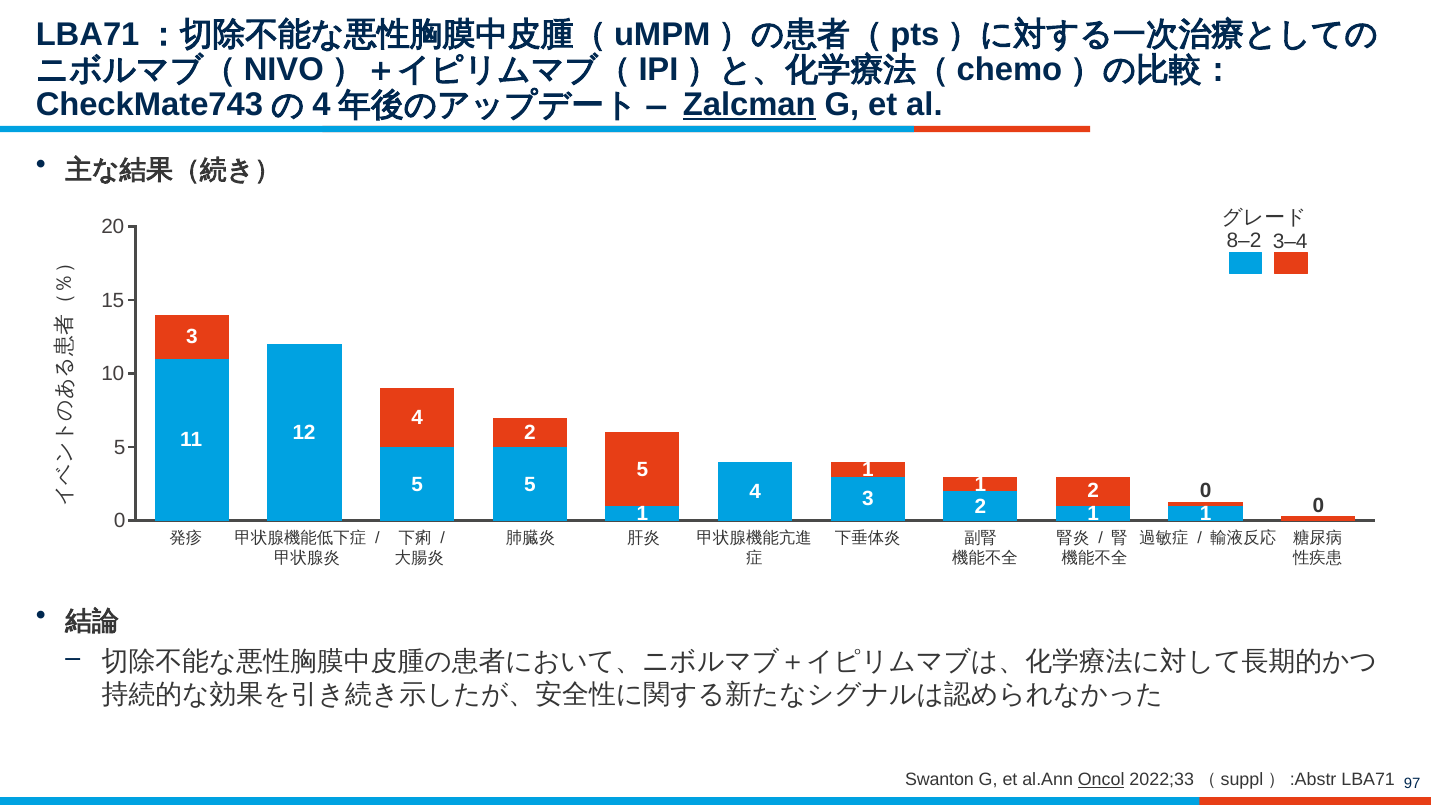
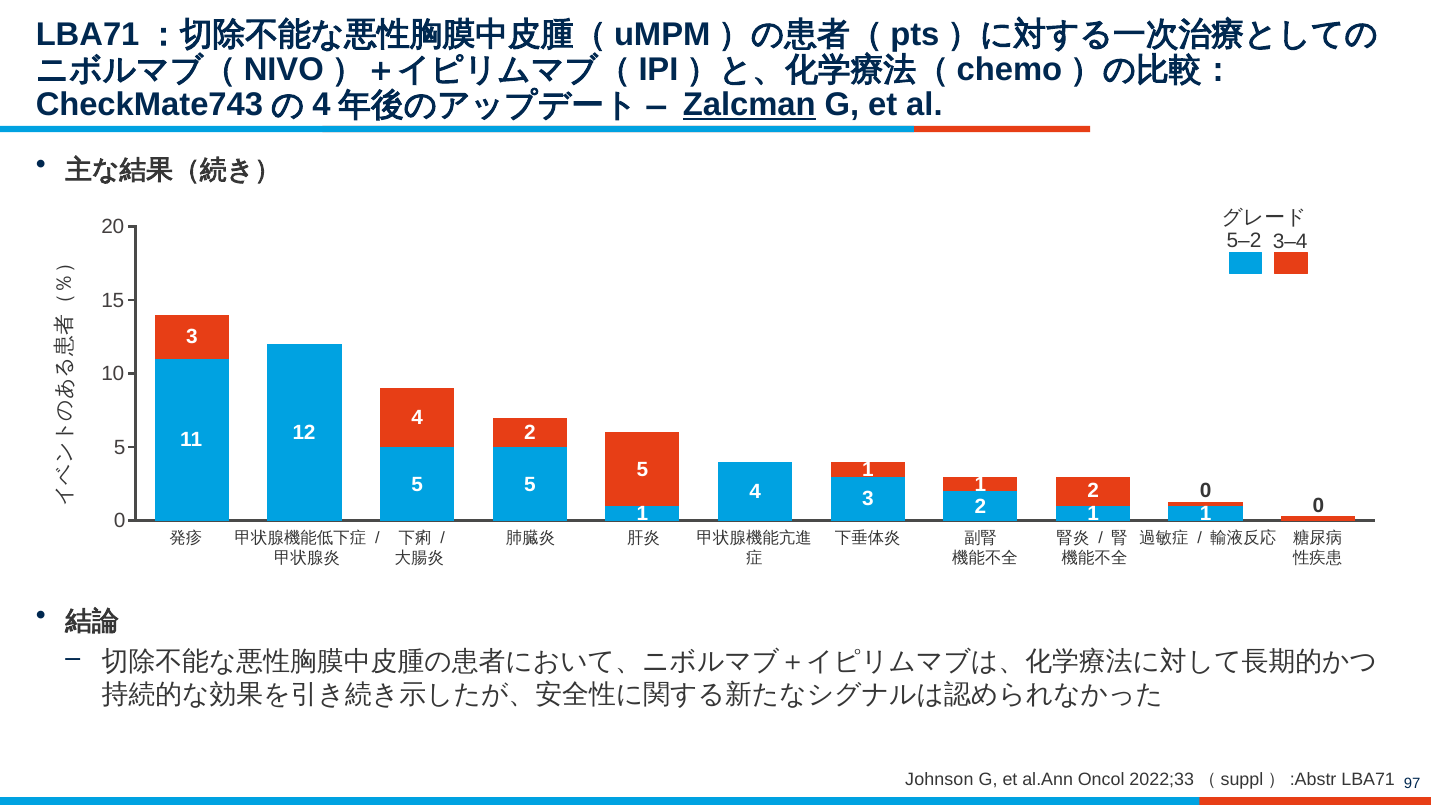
8–2: 8–2 -> 5–2 (1244, 241)
Swanton: Swanton -> Johnson (939, 779)
Oncol underline: present -> none (1101, 779)
